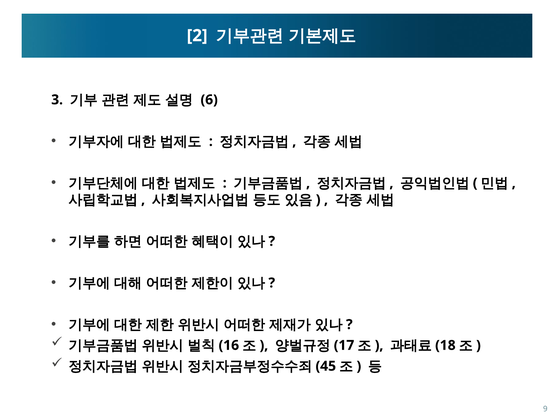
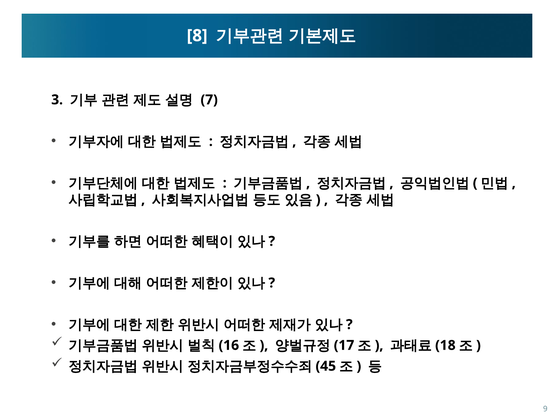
2: 2 -> 8 (197, 36)
6: 6 -> 7 (209, 100)
